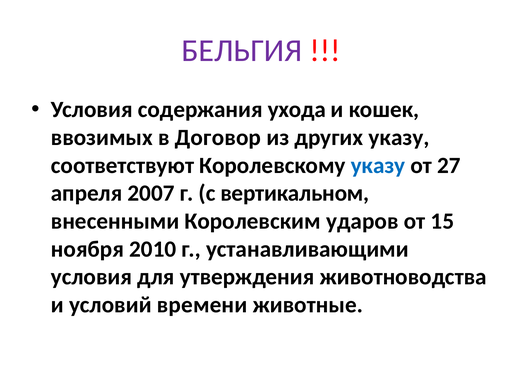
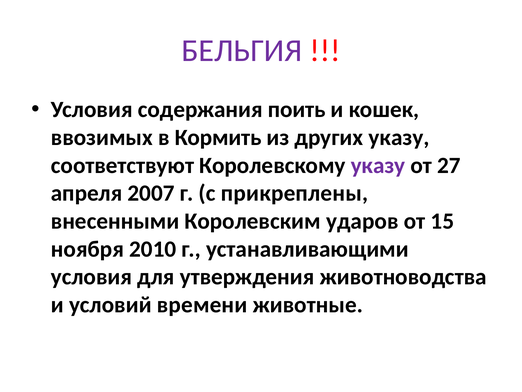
ухода: ухода -> поить (297, 110)
Договор: Договор -> Кормить (218, 137)
указу colour: blue -> purple (378, 165)
вертикальном: вертикальном -> прикреплены (295, 193)
